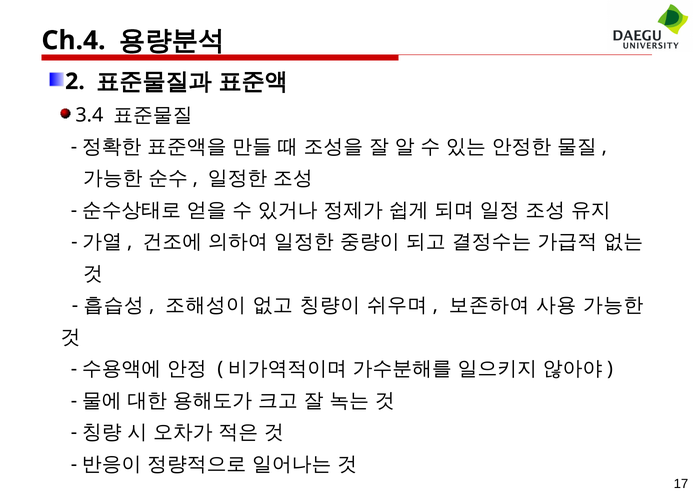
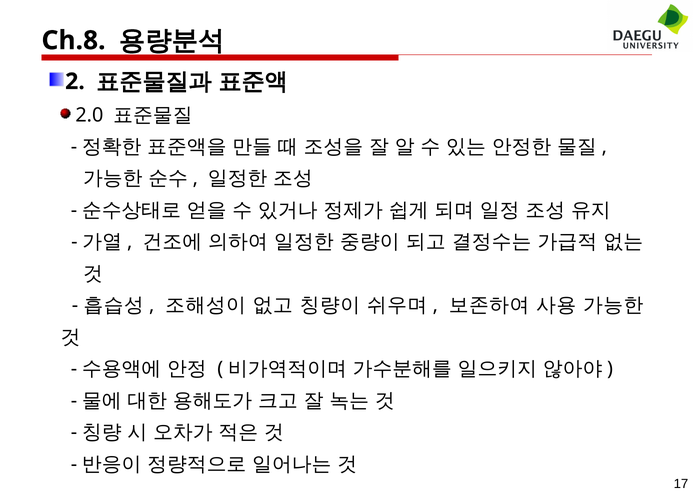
Ch.4: Ch.4 -> Ch.8 (74, 40)
3.4: 3.4 -> 2.0 (89, 115)
